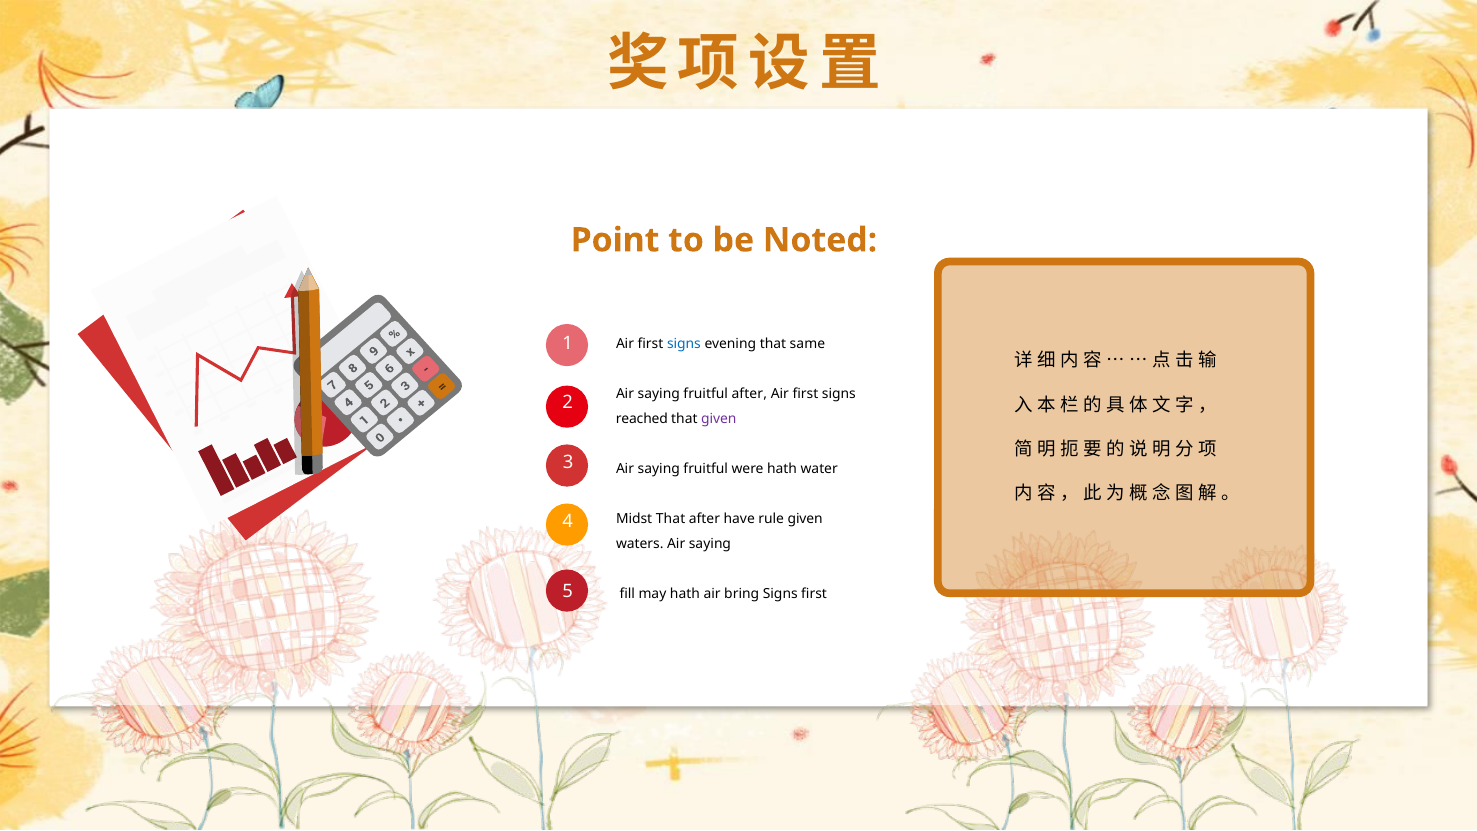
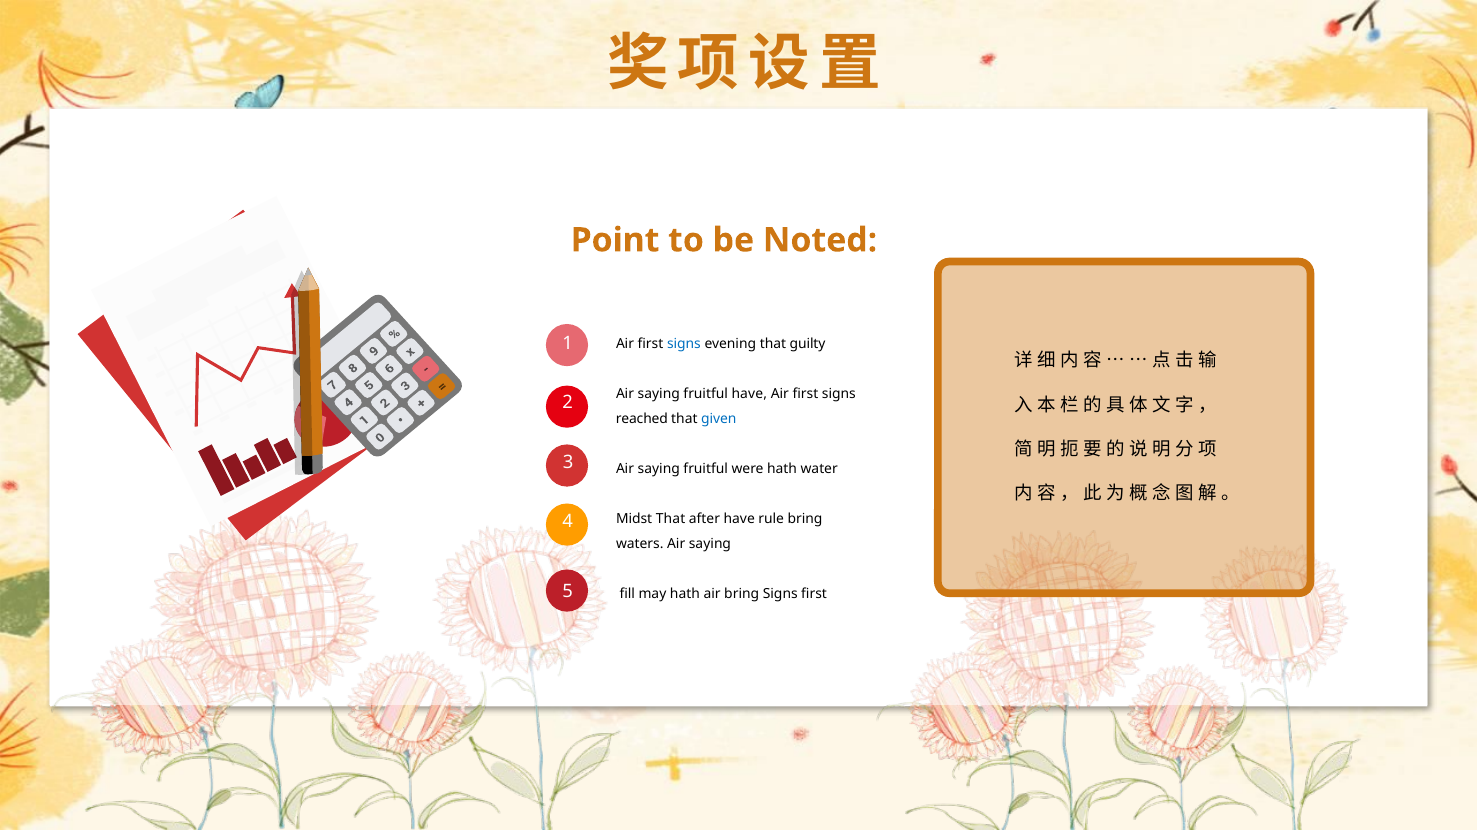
same: same -> guilty (808, 344)
fruitful after: after -> have (749, 394)
given colour: purple -> blue (719, 419)
rule given: given -> bring (805, 519)
